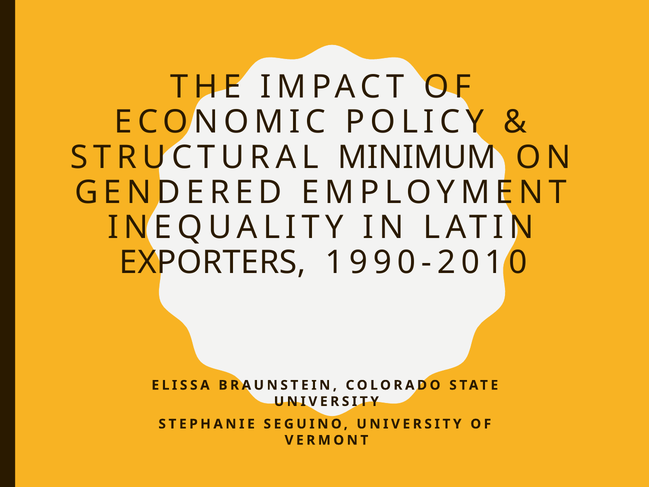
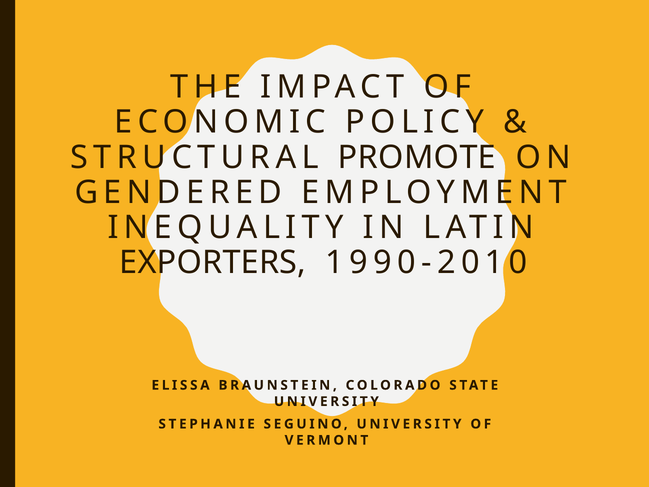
MINIMUM: MINIMUM -> PROMOTE (417, 157)
